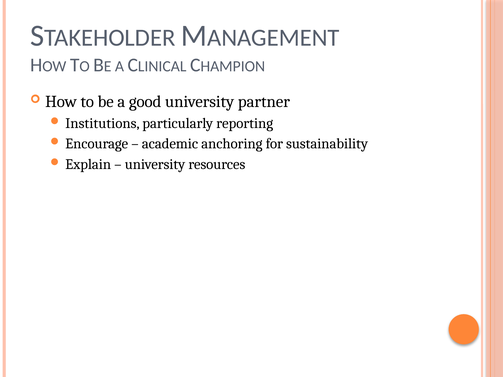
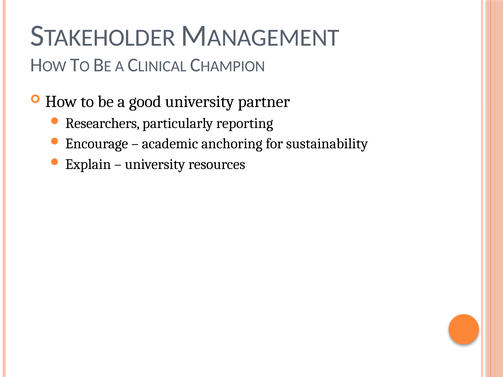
Institutions: Institutions -> Researchers (103, 123)
